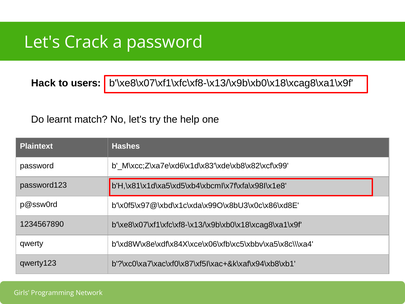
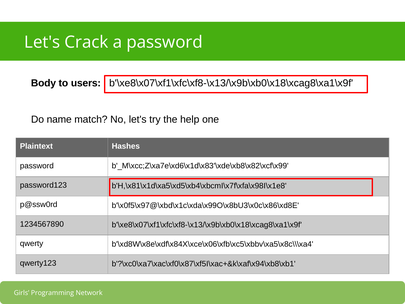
Hack: Hack -> Body (43, 83)
learnt: learnt -> name (59, 119)
